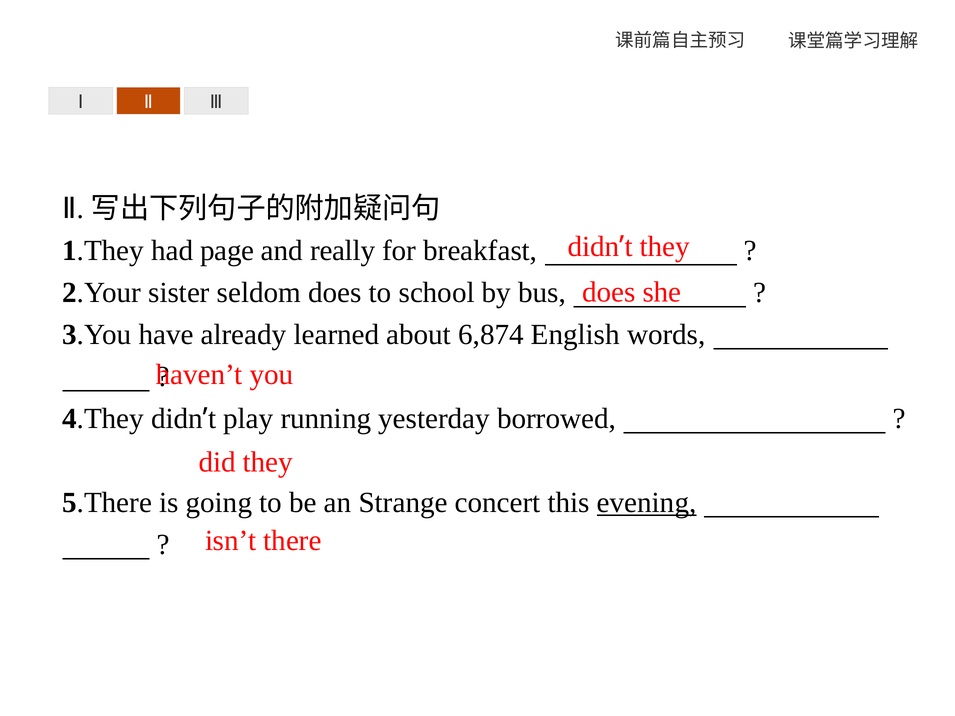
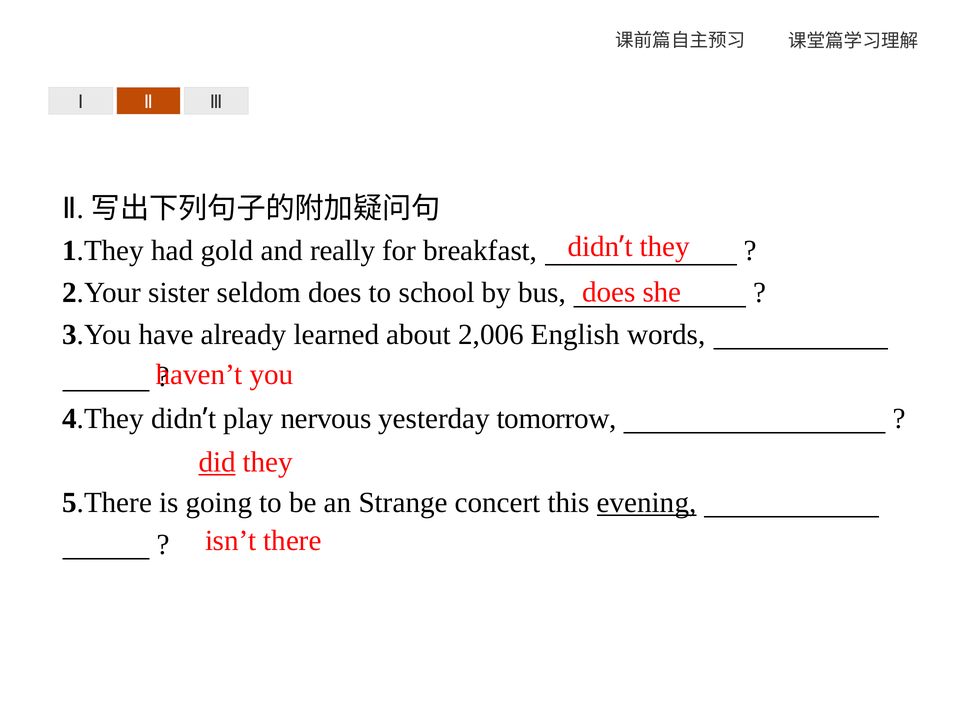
page: page -> gold (227, 251)
6,874: 6,874 -> 2,006 (491, 335)
running: running -> nervous (326, 419)
borrowed: borrowed -> tomorrow (557, 419)
did underline: none -> present (217, 462)
